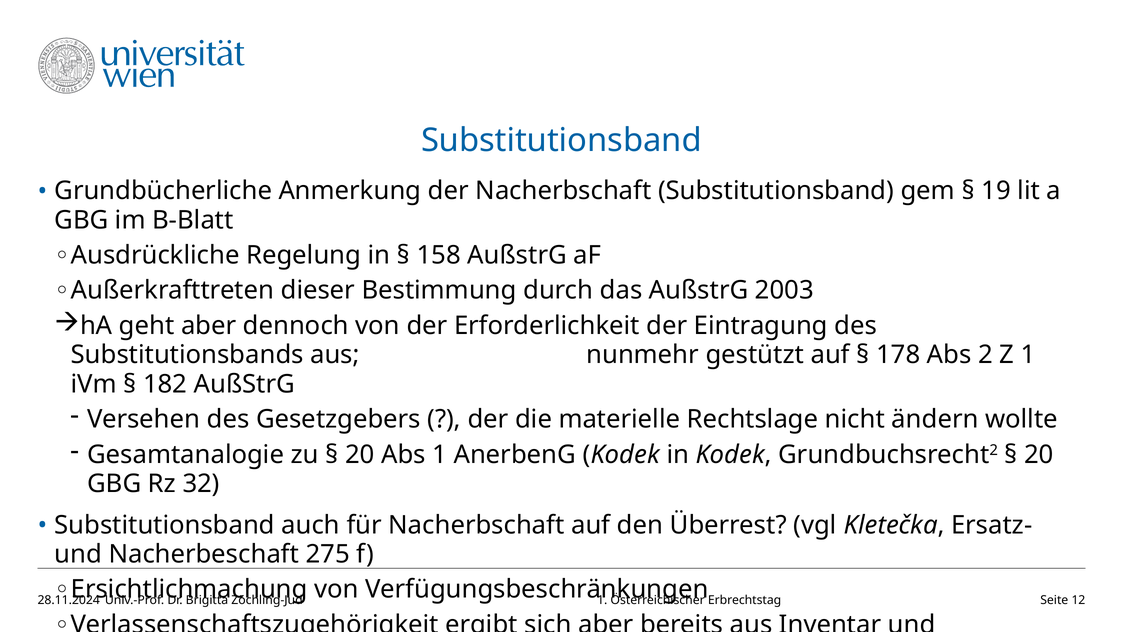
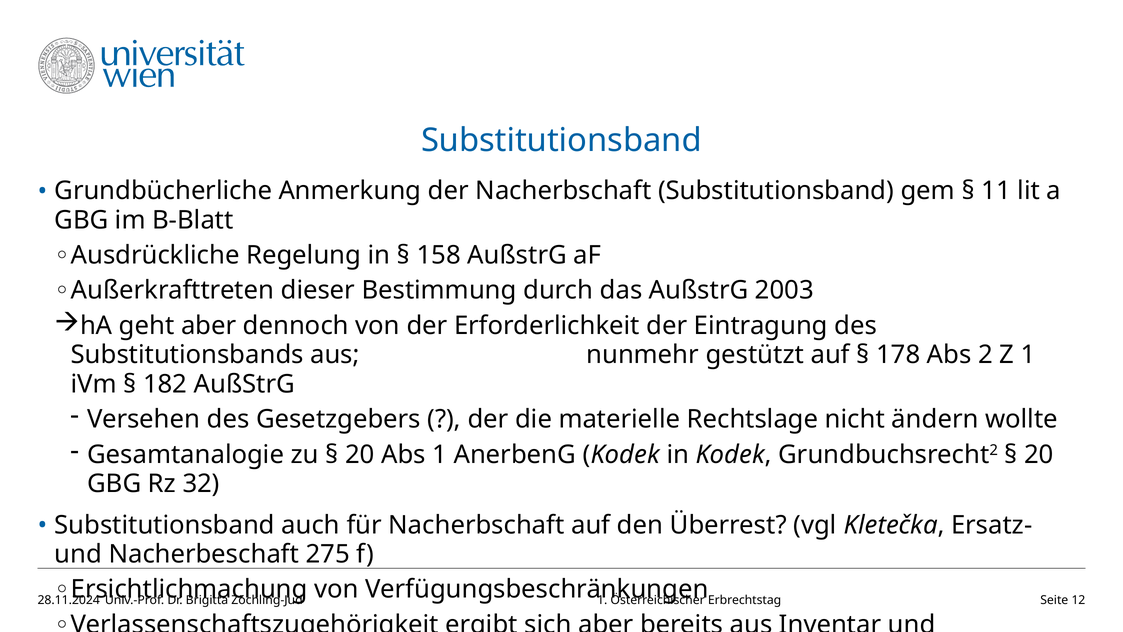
19: 19 -> 11 (996, 191)
